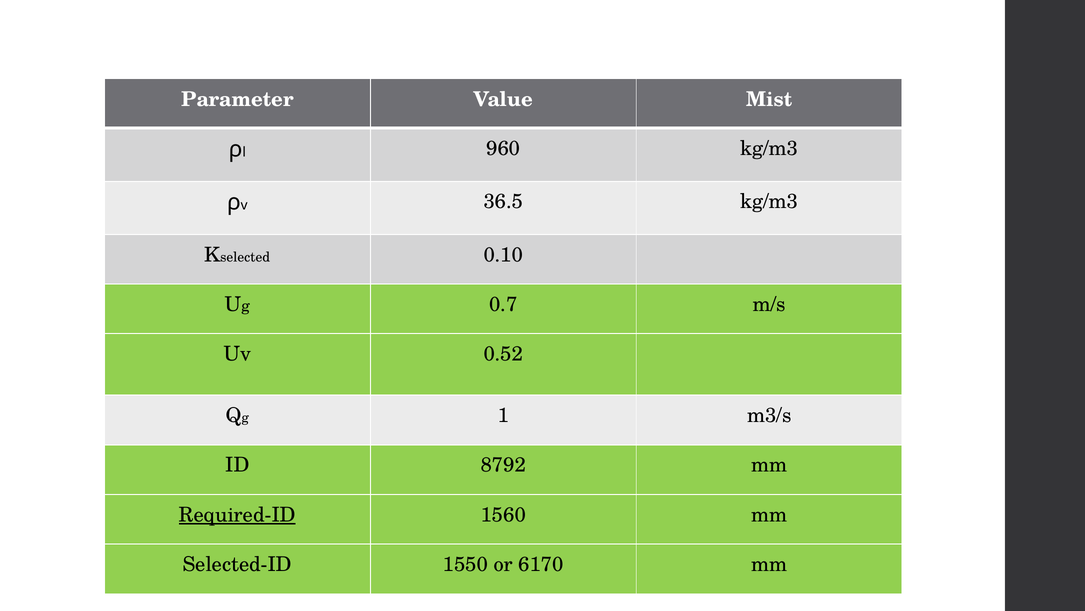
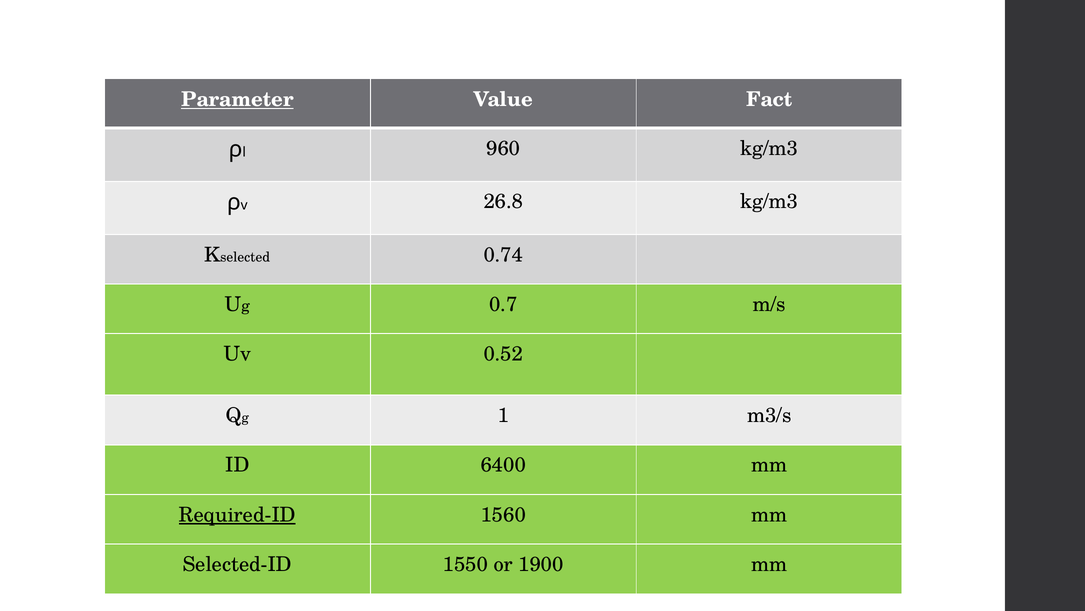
Parameter underline: none -> present (237, 100)
Mist: Mist -> Fact (769, 100)
36.5: 36.5 -> 26.8 (503, 201)
0.10: 0.10 -> 0.74 (503, 255)
8792: 8792 -> 6400 (503, 465)
6170: 6170 -> 1900 (541, 564)
